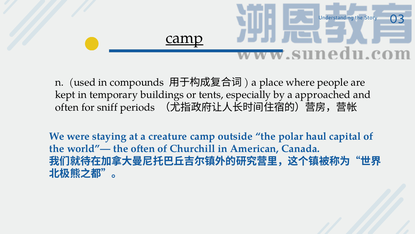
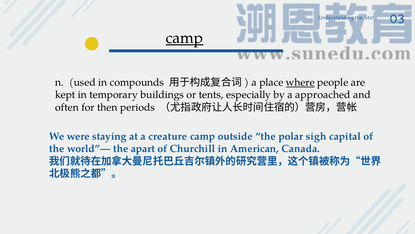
where underline: none -> present (300, 82)
sniff: sniff -> then (107, 107)
haul: haul -> sigh (316, 136)
the often: often -> apart (143, 148)
